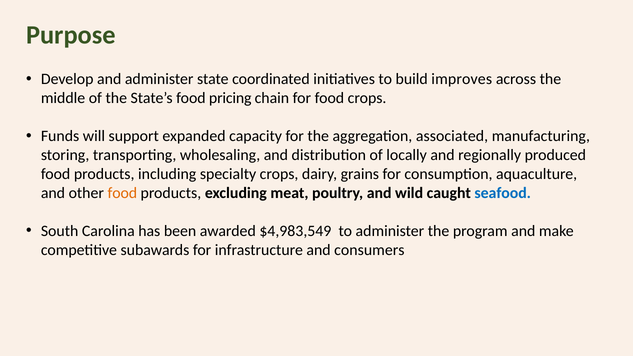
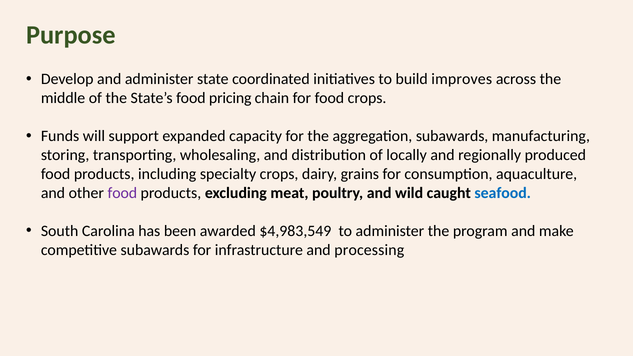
aggregation associated: associated -> subawards (452, 136)
food colour: orange -> purple (122, 193)
consumers: consumers -> processing (369, 250)
